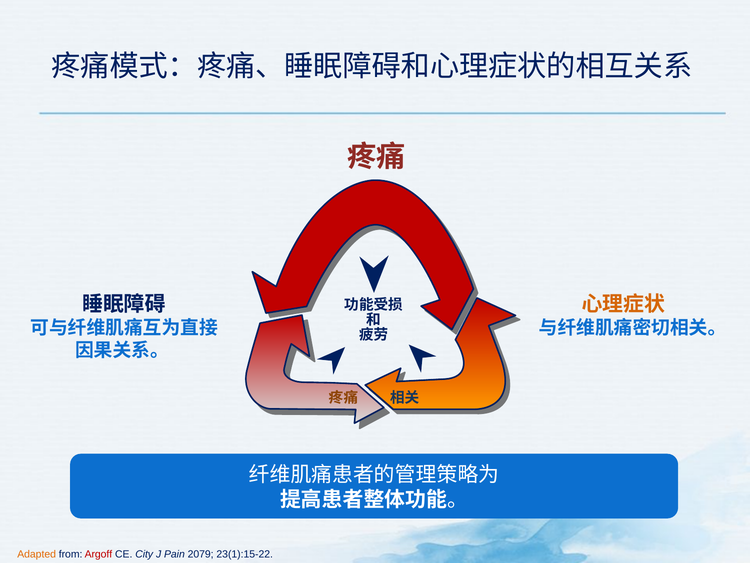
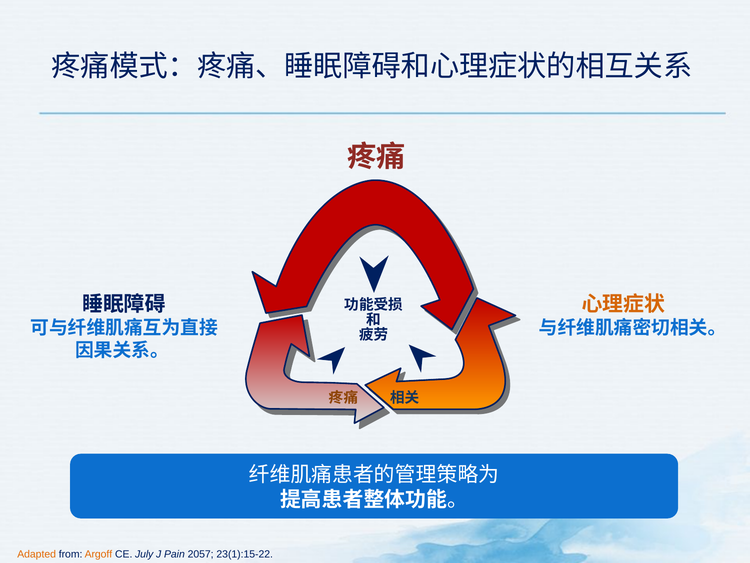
Argoff colour: red -> orange (98, 554)
City: City -> July (144, 554)
2079: 2079 -> 2057 (201, 554)
